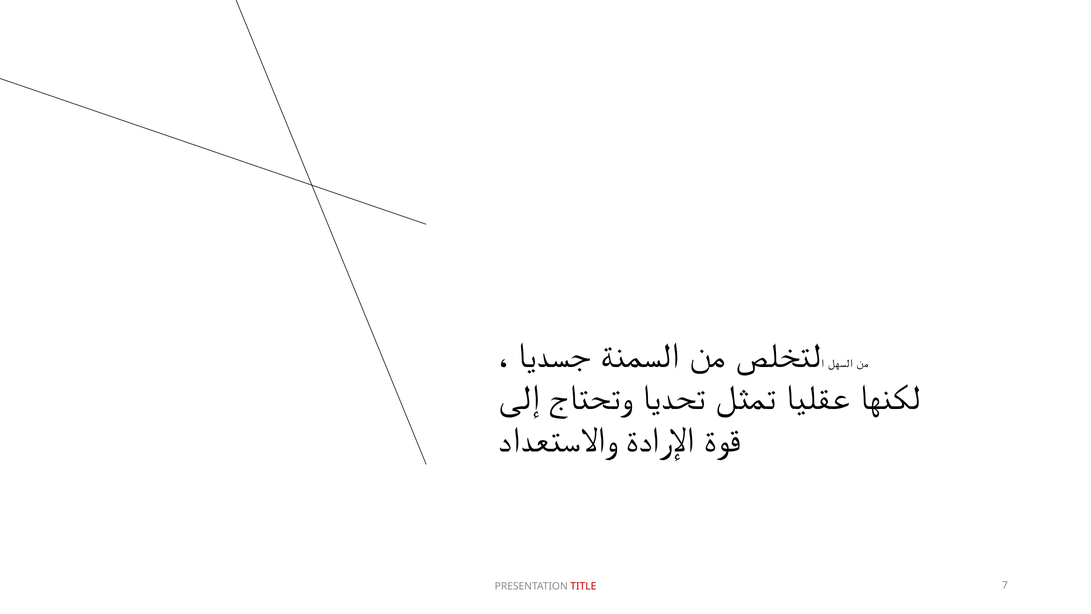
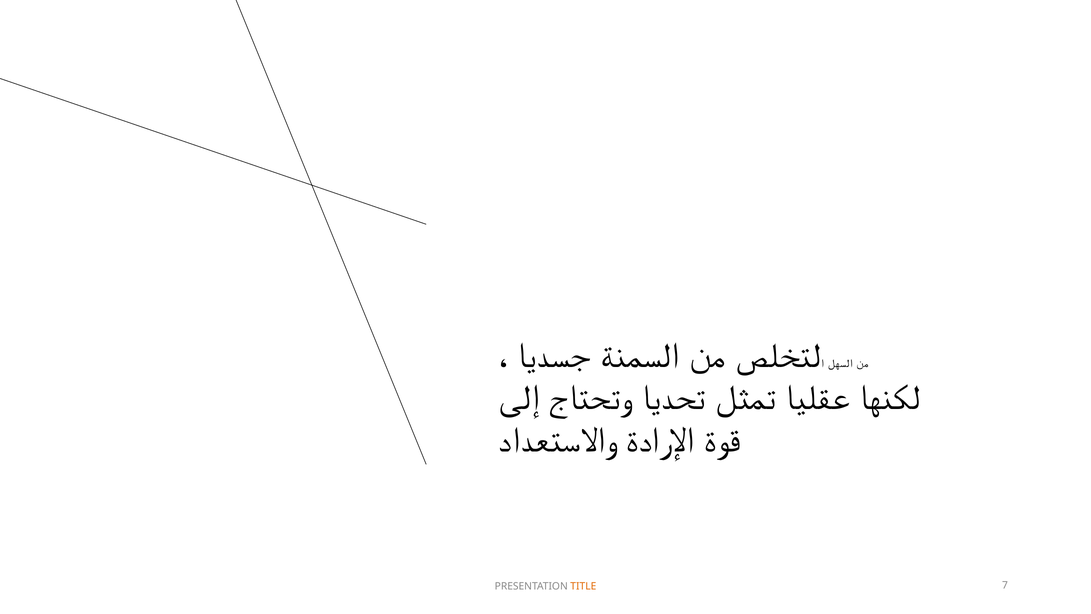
TITLE colour: red -> orange (583, 586)
